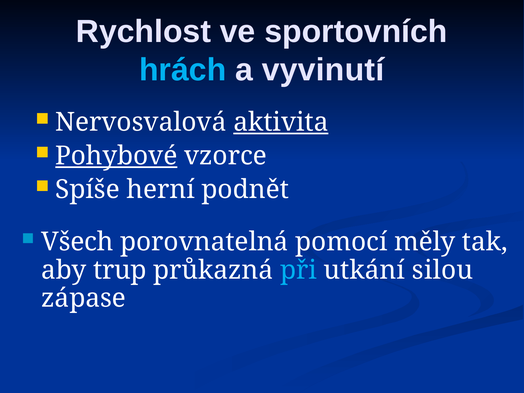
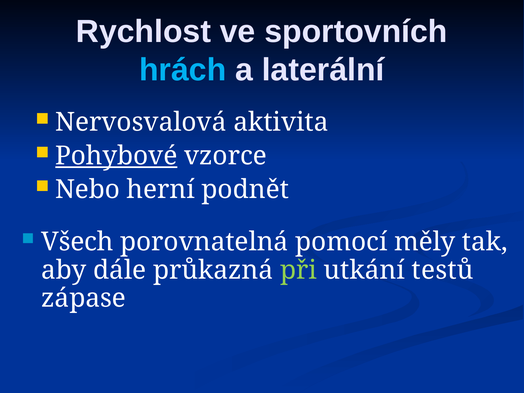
vyvinutí: vyvinutí -> laterální (323, 70)
aktivita underline: present -> none (281, 122)
Spíše: Spíše -> Nebo (88, 189)
trup: trup -> dále (120, 270)
při colour: light blue -> light green (298, 270)
silou: silou -> testů (443, 270)
